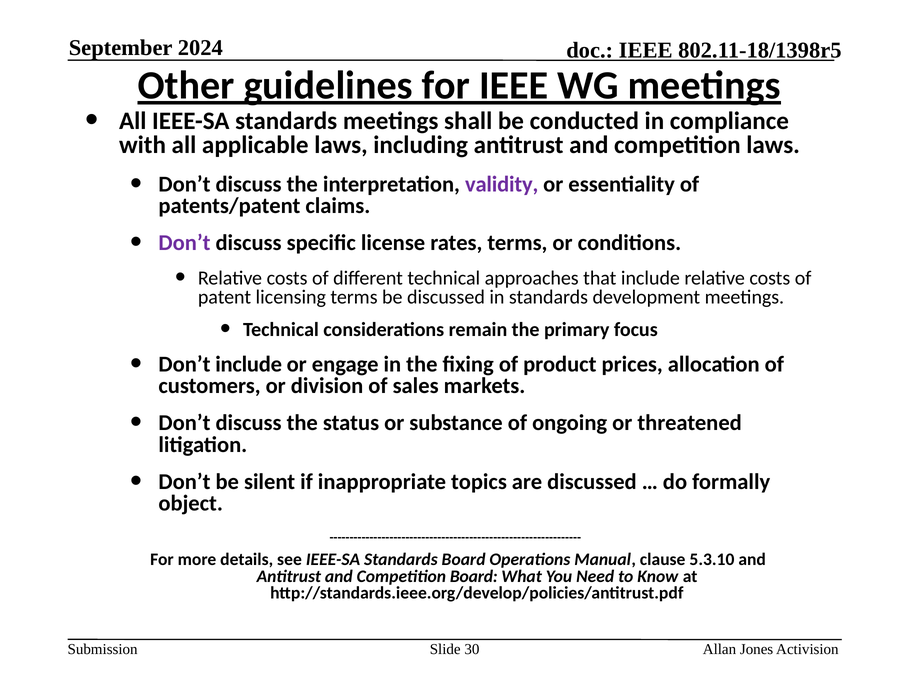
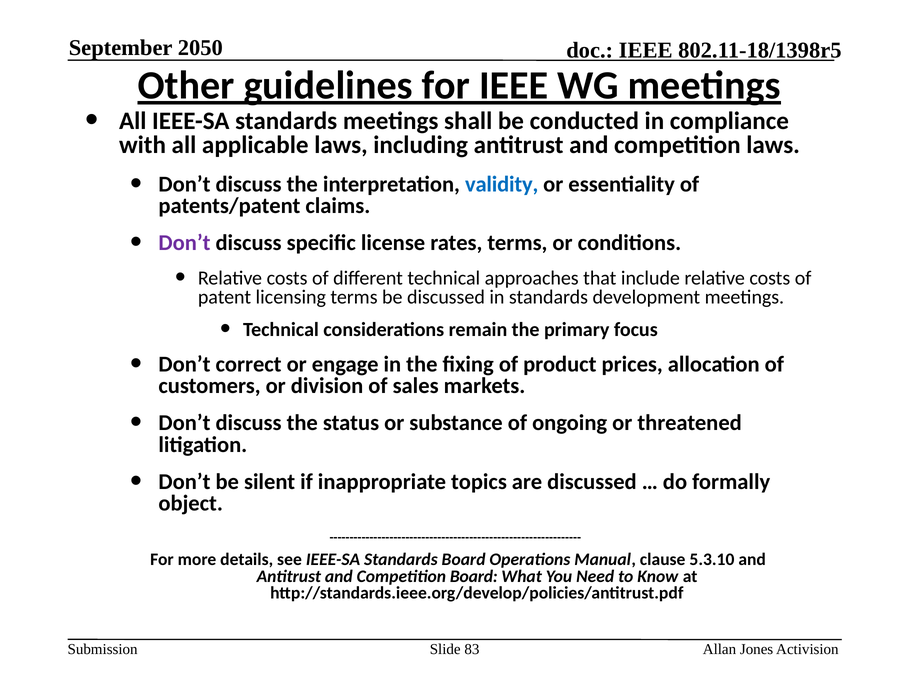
2024: 2024 -> 2050 (200, 48)
validity colour: purple -> blue (502, 184)
Don’t include: include -> correct (249, 364)
30: 30 -> 83 (472, 649)
